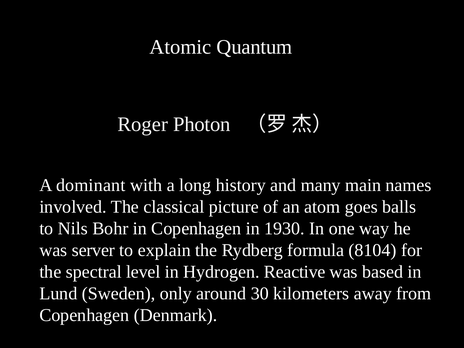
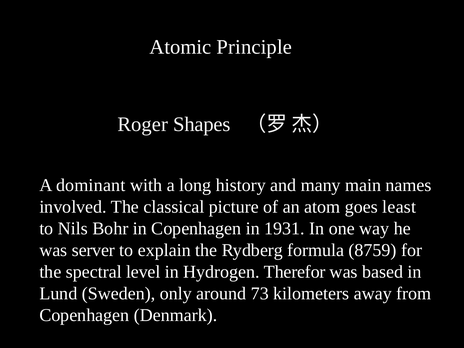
Quantum: Quantum -> Principle (254, 47)
Photon: Photon -> Shapes (202, 124)
balls: balls -> least (399, 207)
1930: 1930 -> 1931 (285, 229)
8104: 8104 -> 8759 (373, 250)
Reactive: Reactive -> Therefor (295, 272)
30: 30 -> 73 (260, 294)
